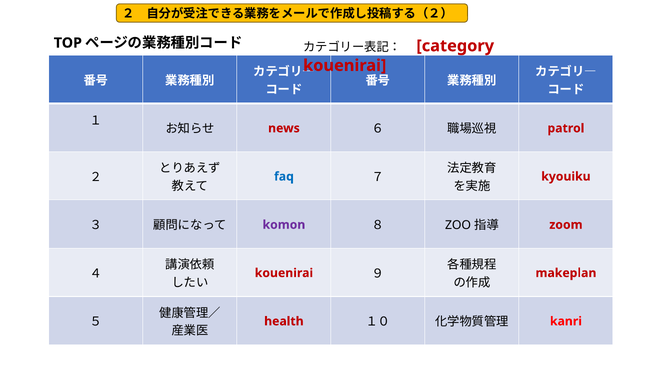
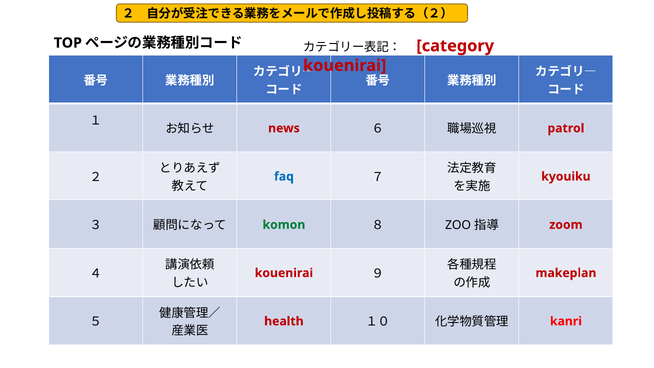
komon colour: purple -> green (284, 225)
